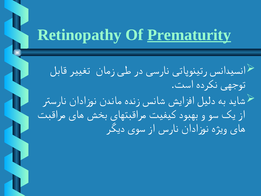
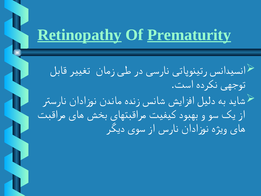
Retinopathy underline: none -> present (79, 35)
